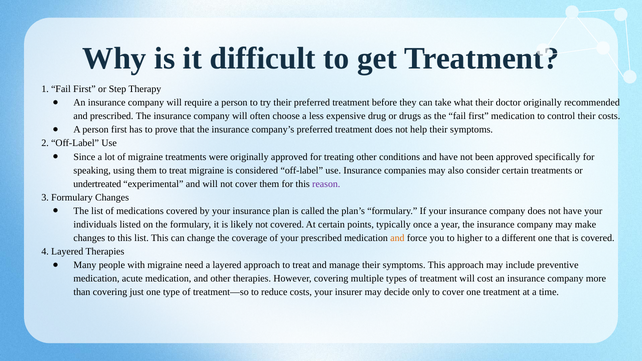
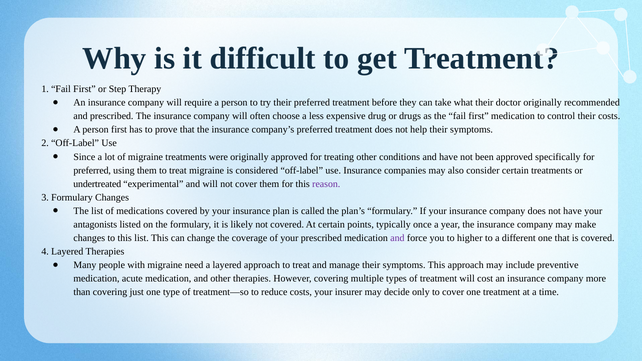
speaking: speaking -> preferred (92, 170)
individuals: individuals -> antagonists (95, 224)
and colour: orange -> purple (397, 238)
